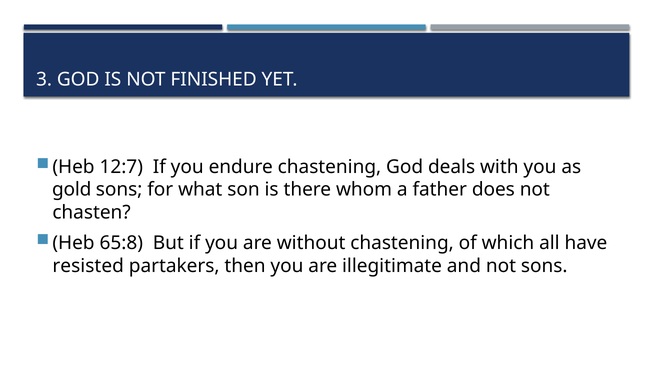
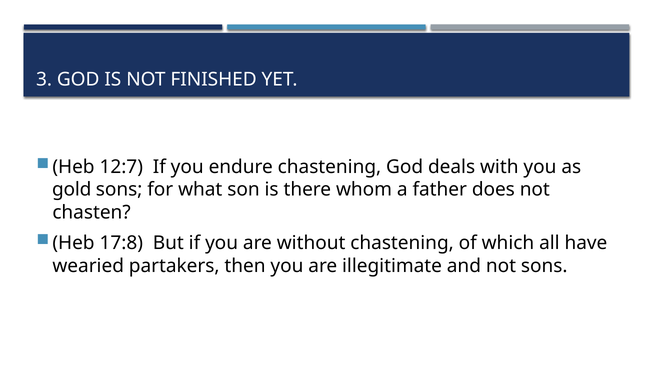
65:8: 65:8 -> 17:8 (121, 243)
resisted: resisted -> wearied (88, 266)
